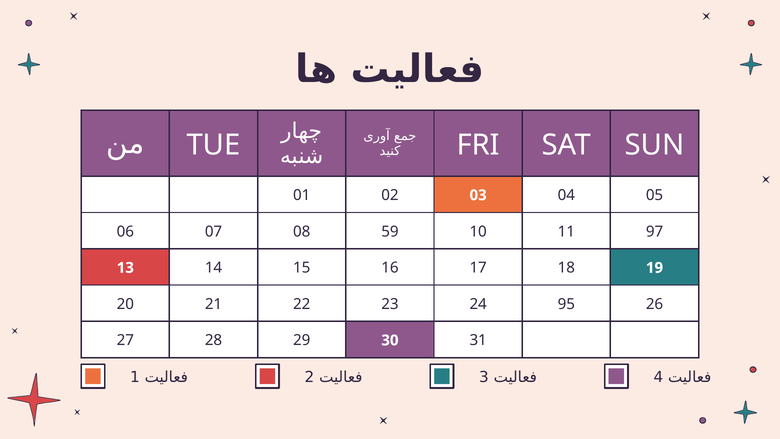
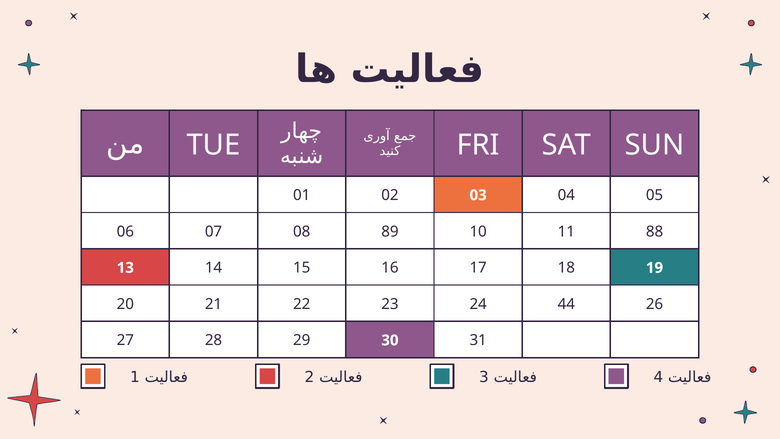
59: 59 -> 89 (390, 231)
97: 97 -> 88 (655, 231)
95: 95 -> 44 (566, 304)
